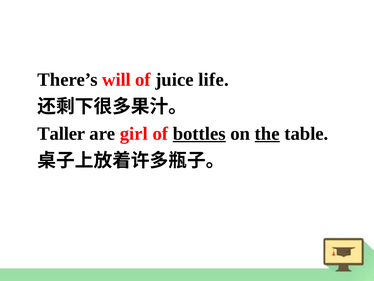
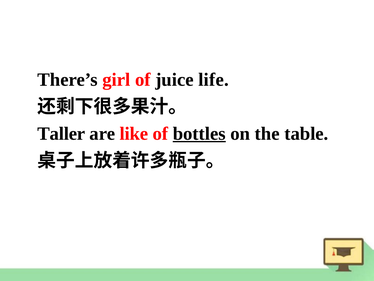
will: will -> girl (116, 80)
girl: girl -> like (134, 133)
the underline: present -> none (267, 133)
